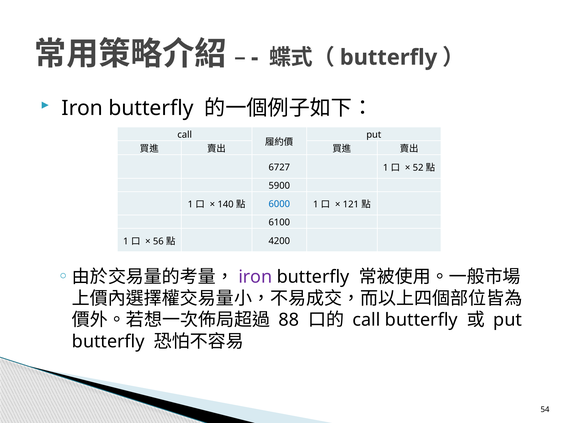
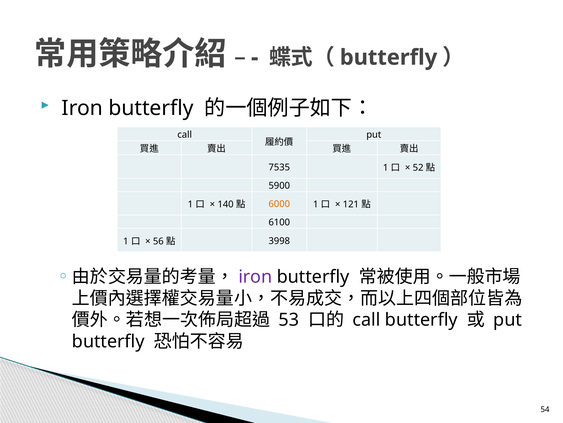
6727: 6727 -> 7535 (279, 167)
6000 colour: blue -> orange (279, 204)
4200: 4200 -> 3998 (279, 241)
88: 88 -> 53 (289, 319)
